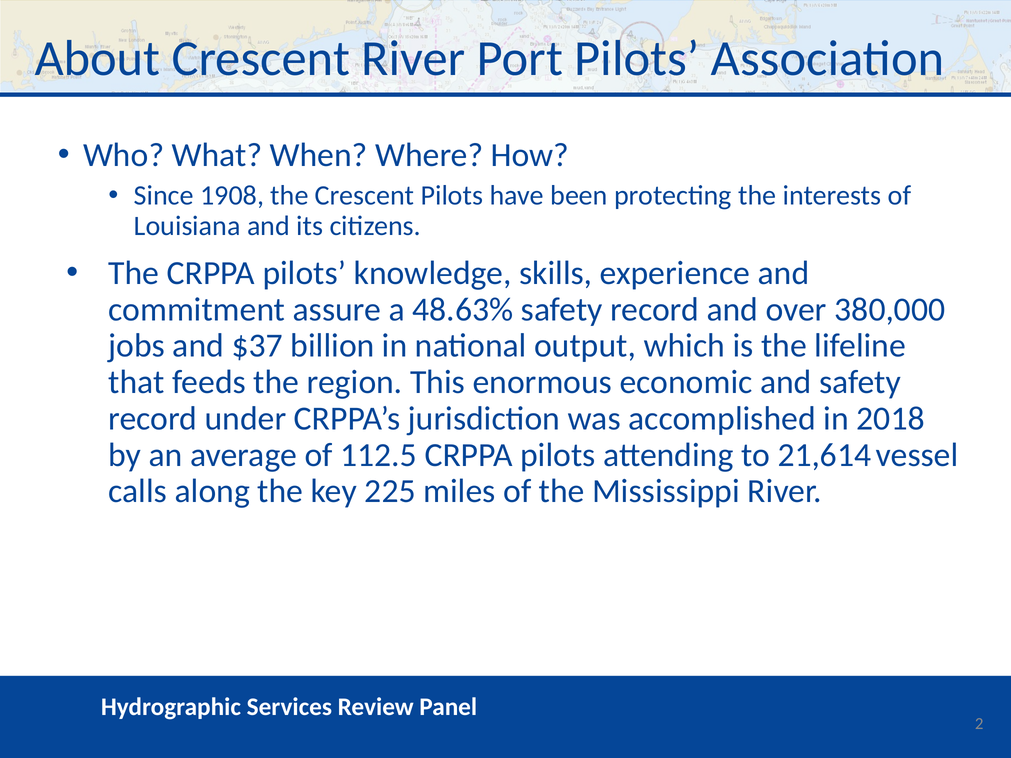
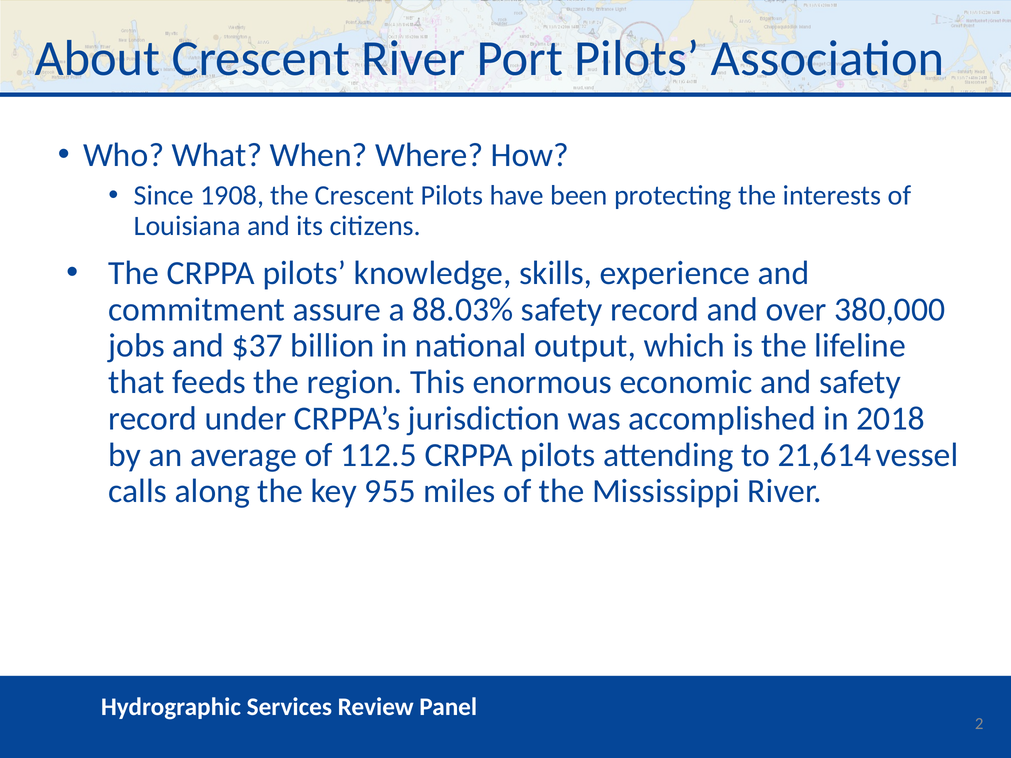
48.63%: 48.63% -> 88.03% (463, 310)
225: 225 -> 955 (390, 492)
